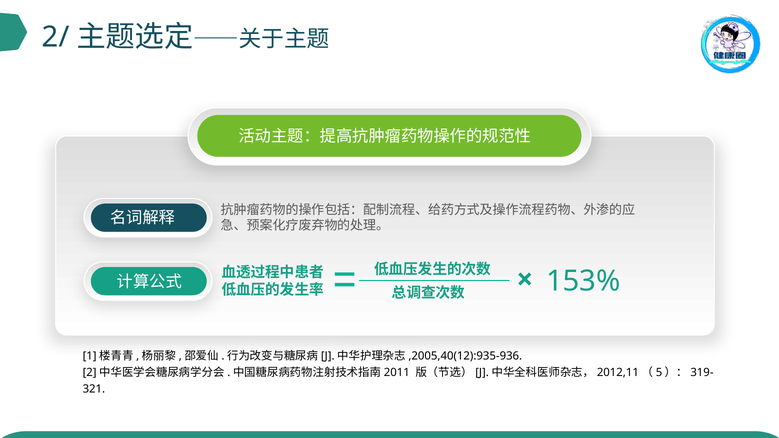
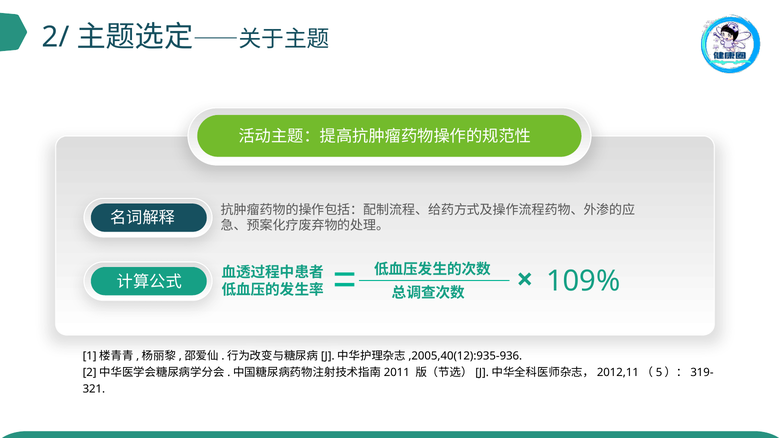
153%: 153% -> 109% (583, 281)
